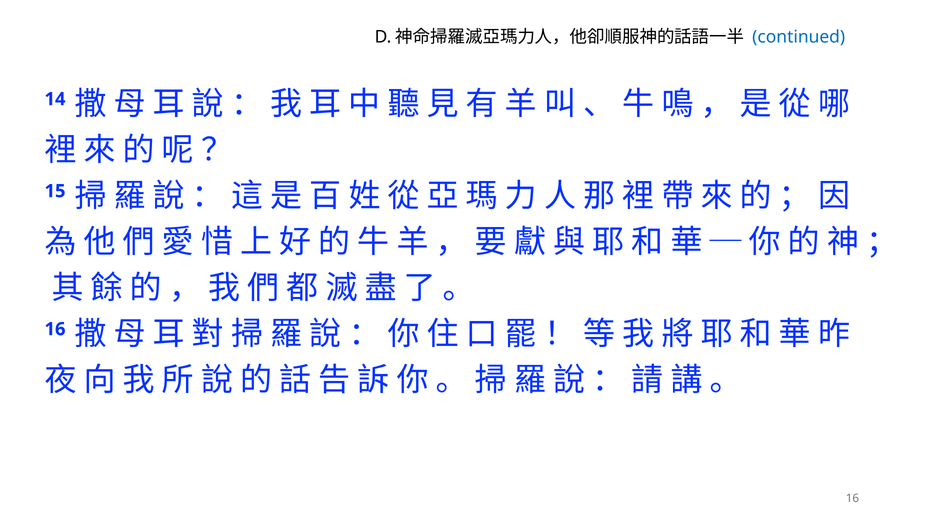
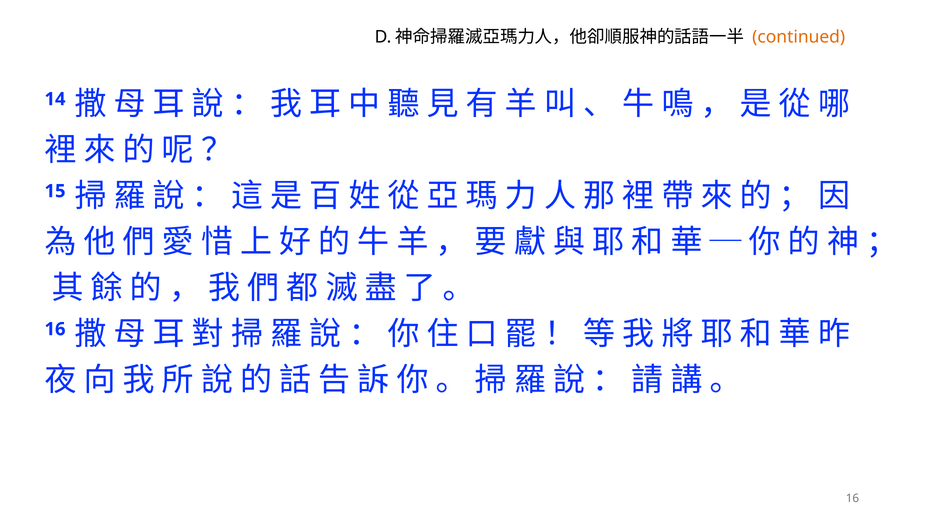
continued colour: blue -> orange (799, 37)
